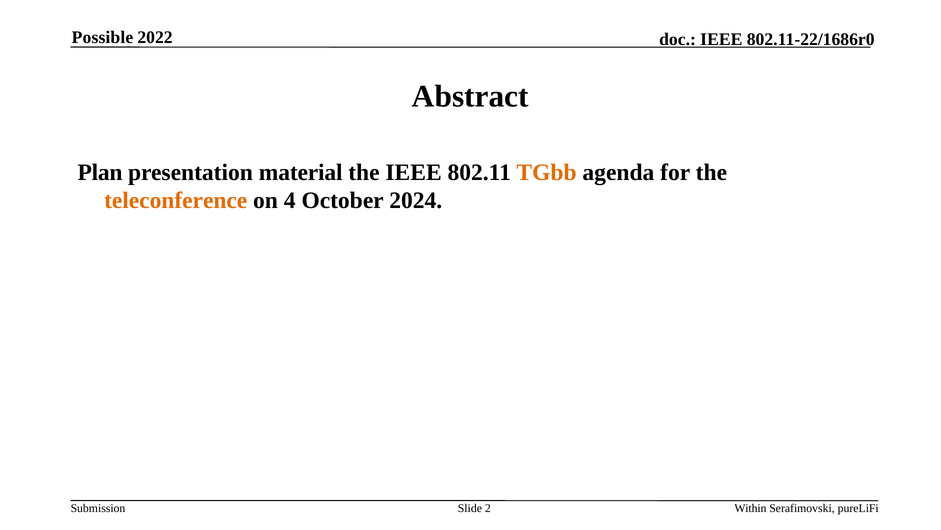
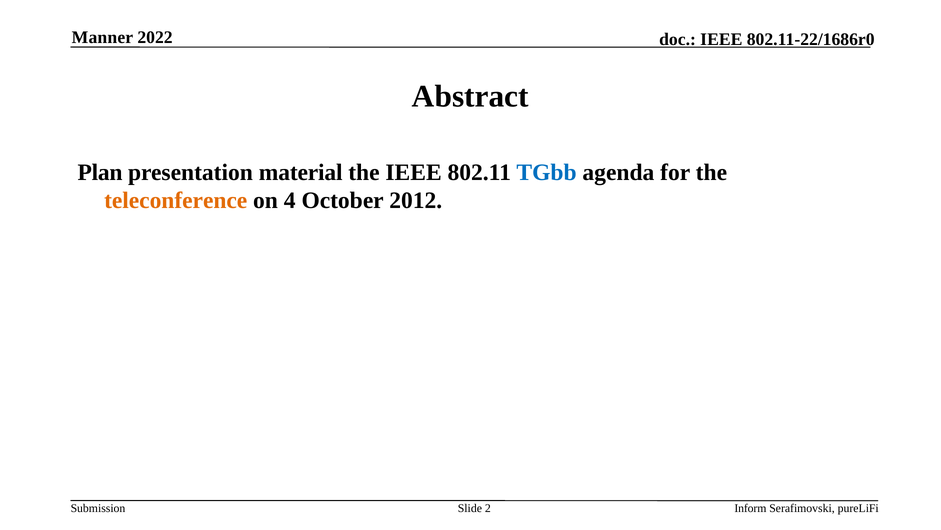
Possible: Possible -> Manner (102, 37)
TGbb colour: orange -> blue (547, 172)
2024: 2024 -> 2012 (416, 200)
Within: Within -> Inform (750, 508)
